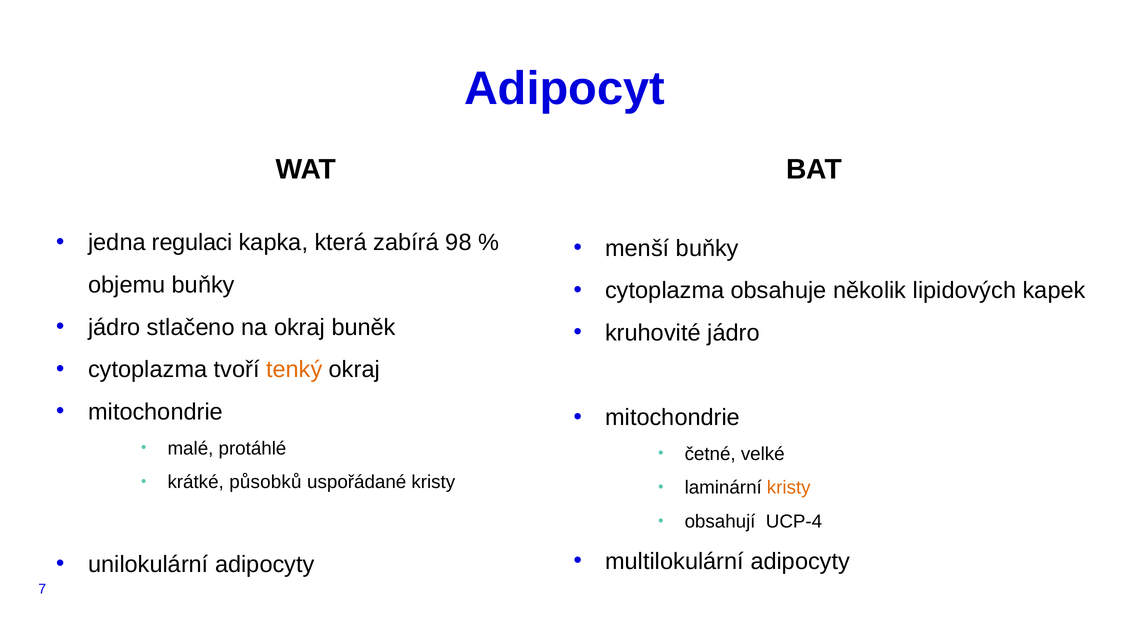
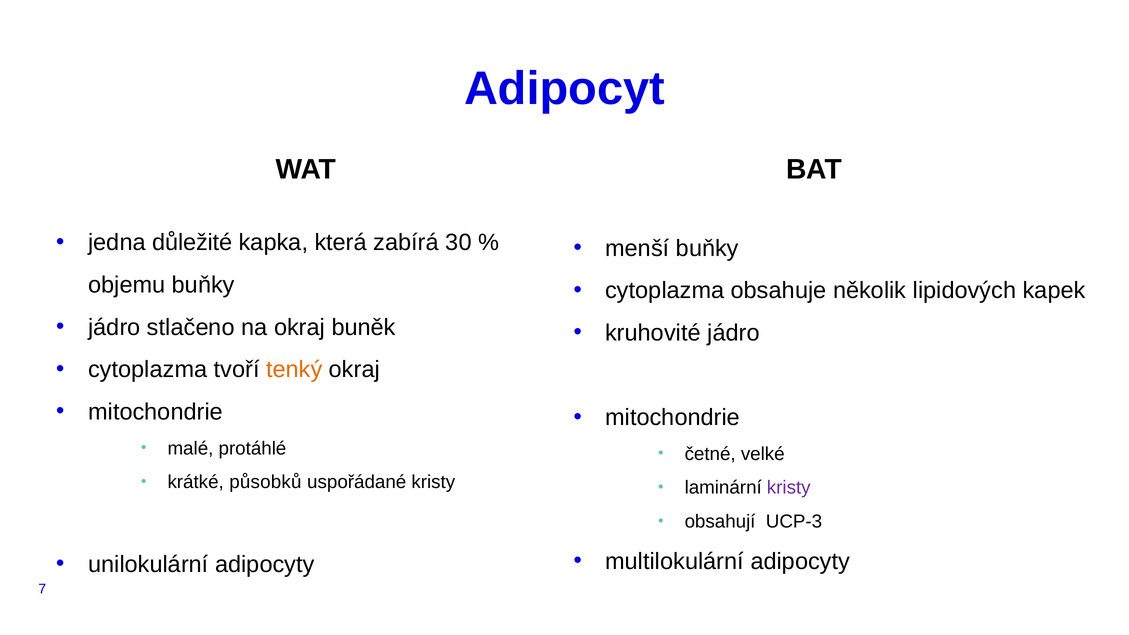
regulaci: regulaci -> důležité (192, 243)
98: 98 -> 30 (459, 243)
kristy colour: orange -> purple (789, 488)
UCP-4: UCP-4 -> UCP-3 (794, 522)
